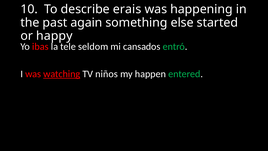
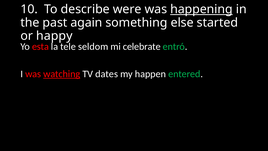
erais: erais -> were (127, 9)
happening underline: none -> present (201, 9)
ibas: ibas -> esta (40, 46)
cansados: cansados -> celebrate (142, 46)
niños: niños -> dates (107, 74)
